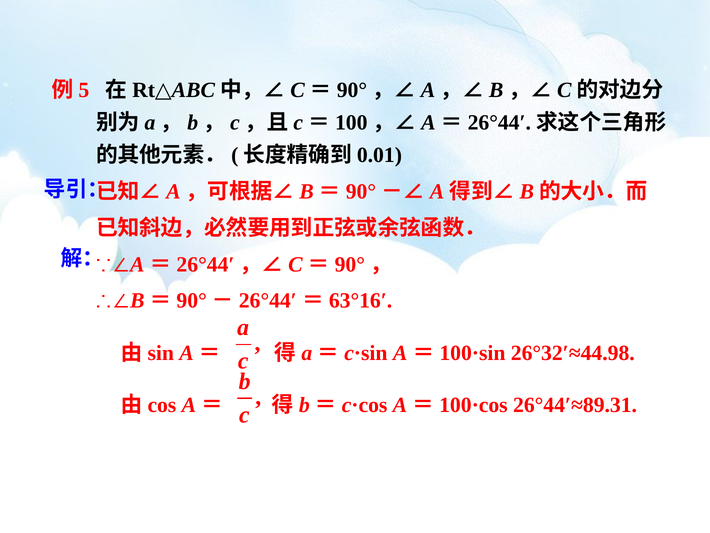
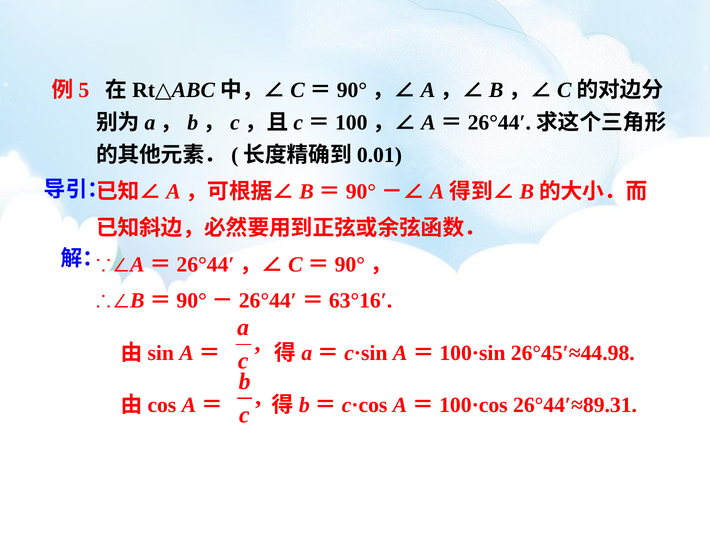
26°32′≈44.98: 26°32′≈44.98 -> 26°45′≈44.98 (573, 353)
